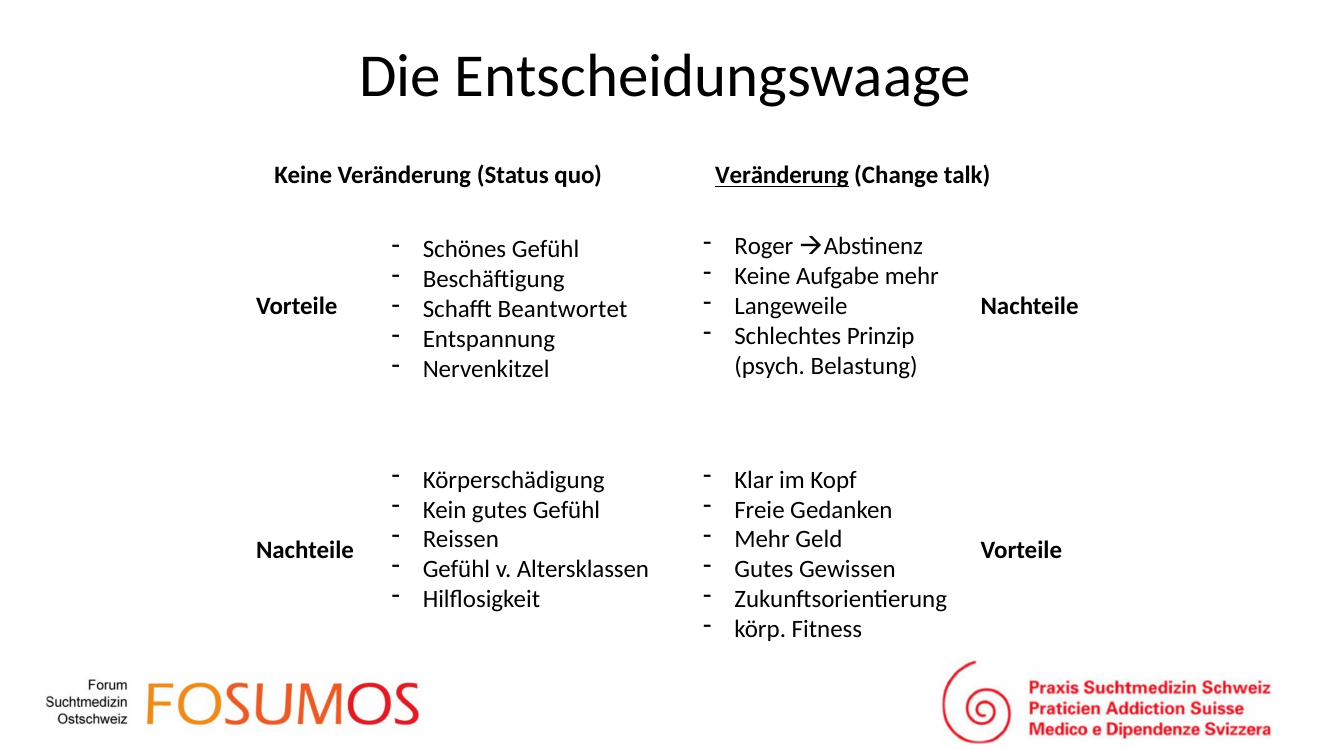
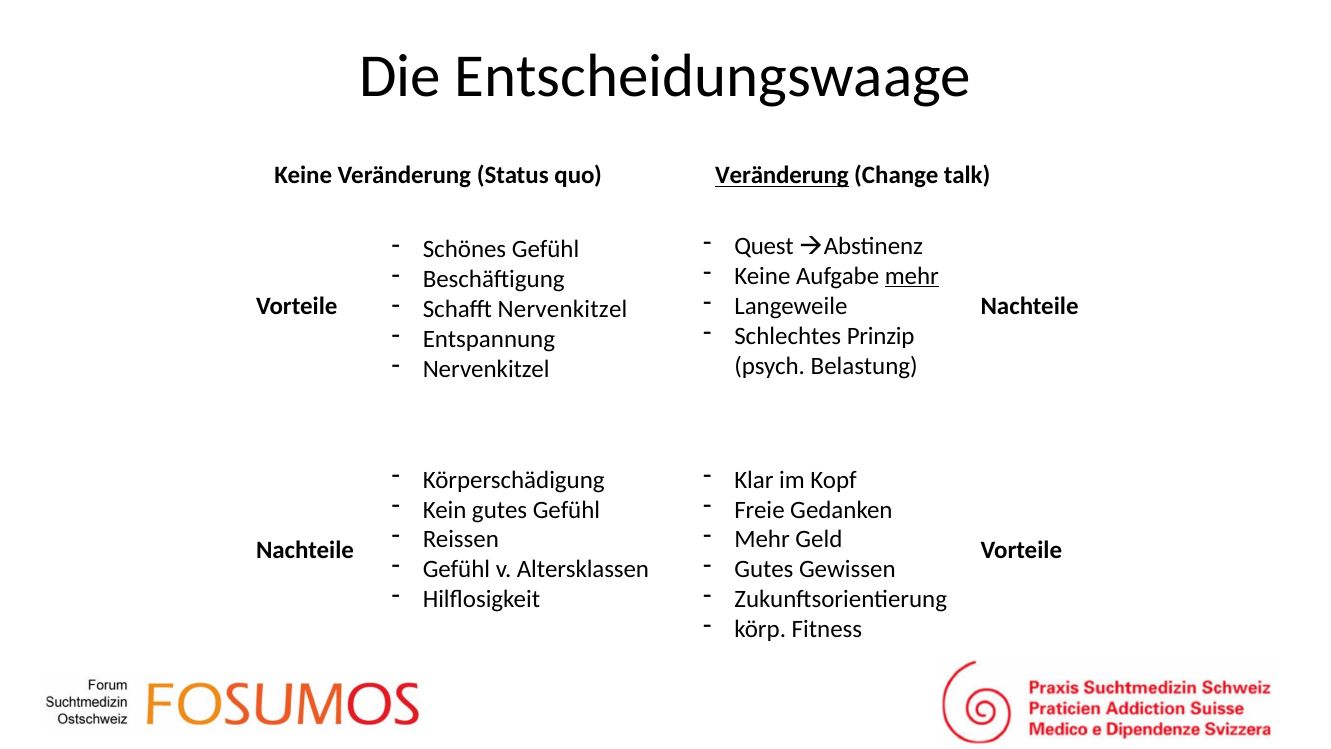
Roger: Roger -> Quest (764, 246)
mehr underline: none -> present (912, 276)
Schafft Beantwortet: Beantwortet -> Nervenkitzel (563, 309)
